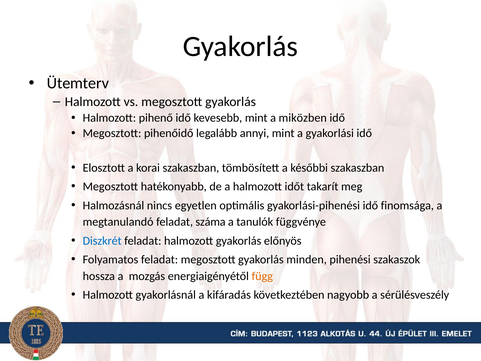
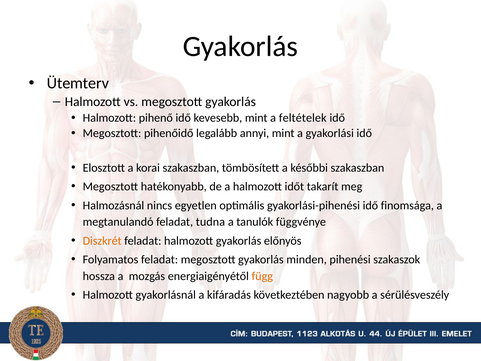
miközben: miközben -> feltételek (303, 118)
száma: száma -> tudna (210, 222)
Diszkrét colour: blue -> orange (102, 241)
